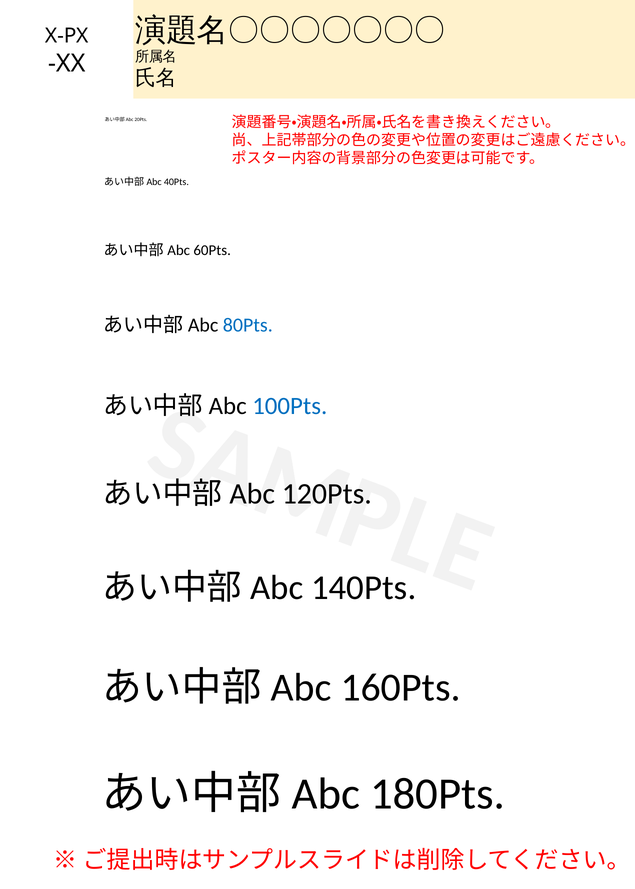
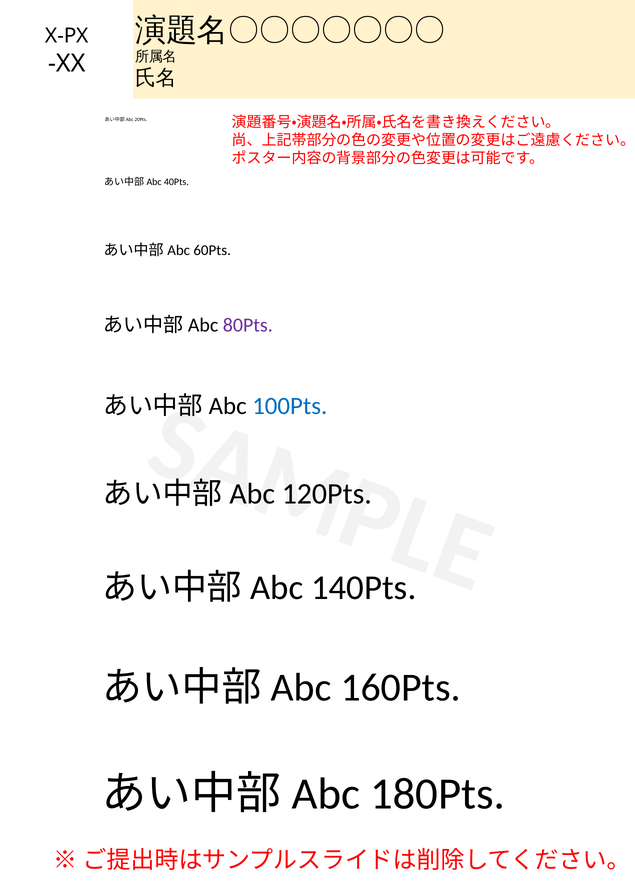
80Pts colour: blue -> purple (248, 325)
